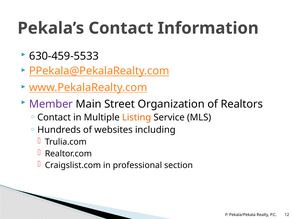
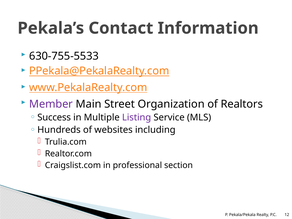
630-459-5533: 630-459-5533 -> 630-755-5533 (64, 56)
Contact: Contact -> Success (54, 117)
Listing colour: orange -> purple (137, 117)
